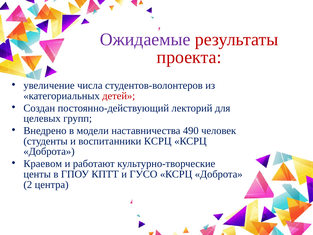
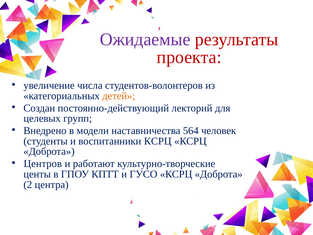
детей colour: red -> orange (119, 96)
490: 490 -> 564 (191, 131)
Краевом: Краевом -> Центров (43, 164)
